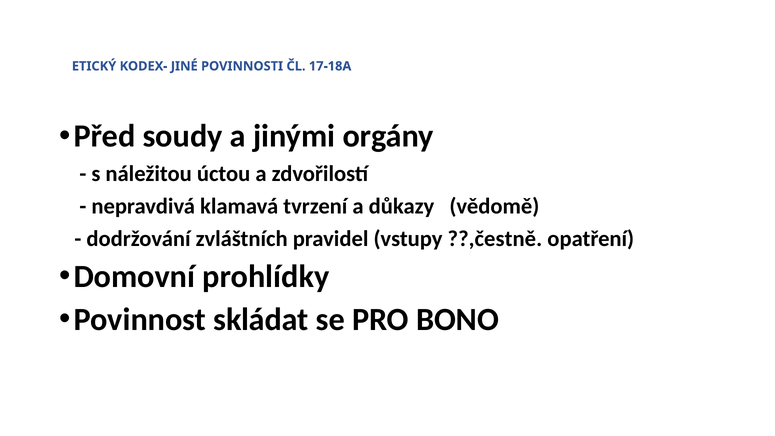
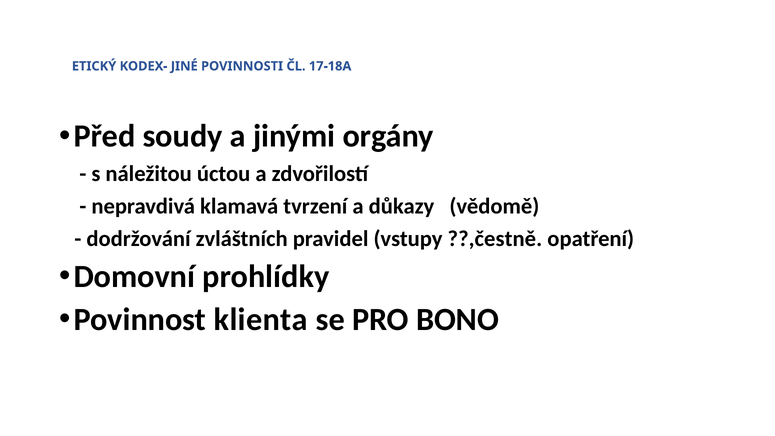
skládat: skládat -> klienta (261, 319)
